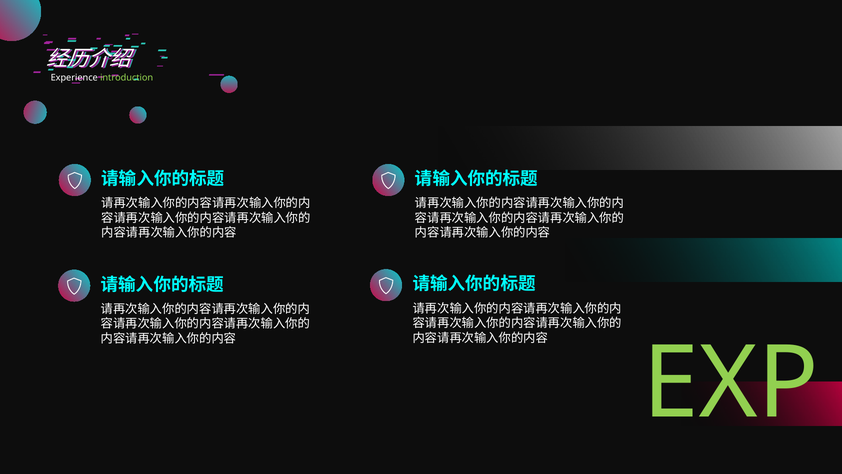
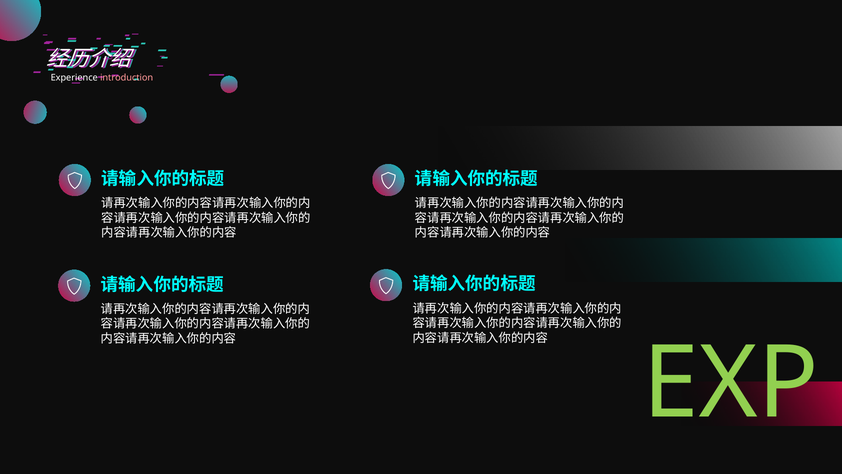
introduction colour: light green -> pink (127, 78)
